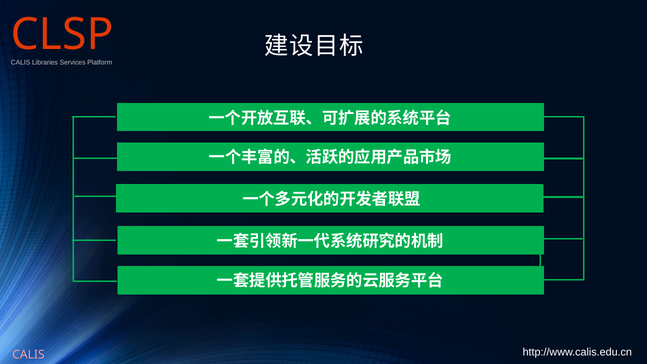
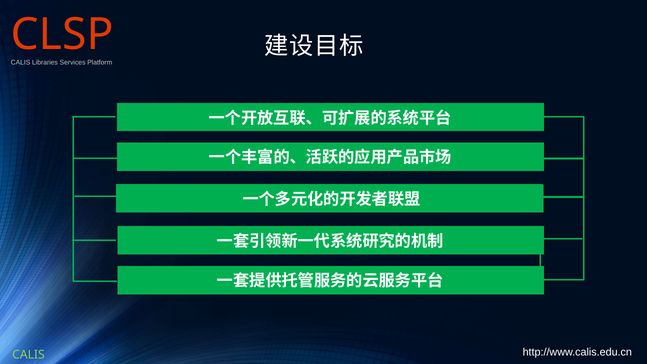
CALIS colour: pink -> light green (28, 355)
